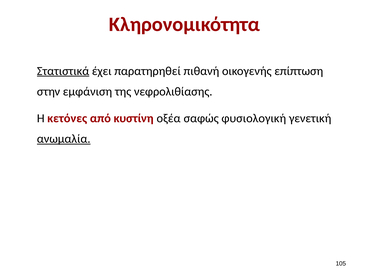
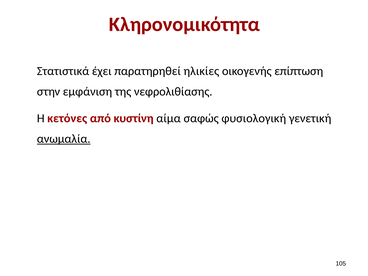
Στατιστικά underline: present -> none (63, 71)
πιθανή: πιθανή -> ηλικίες (201, 71)
οξέα: οξέα -> αίμα (169, 118)
